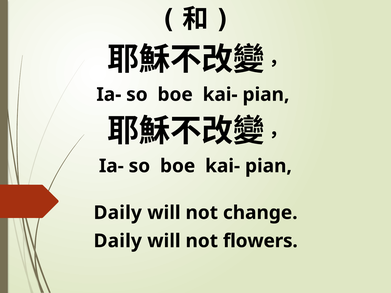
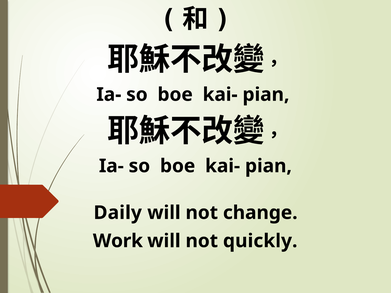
Daily: Daily -> Work (118, 241)
flowers: flowers -> quickly (260, 241)
